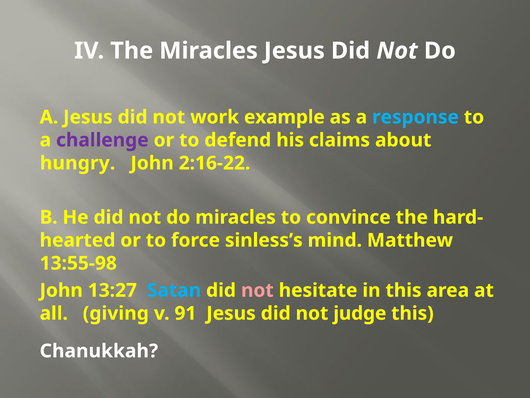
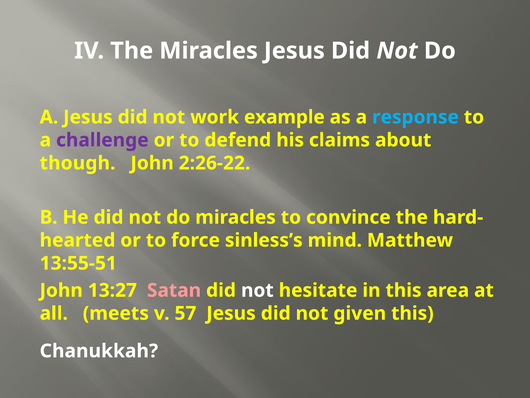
hungry: hungry -> though (78, 163)
2:16-22: 2:16-22 -> 2:26-22 (215, 163)
13:55-98: 13:55-98 -> 13:55-51 (78, 263)
Satan colour: light blue -> pink (174, 290)
not colour: pink -> white (257, 290)
giving: giving -> meets (116, 313)
91: 91 -> 57 (185, 313)
judge: judge -> given (360, 313)
